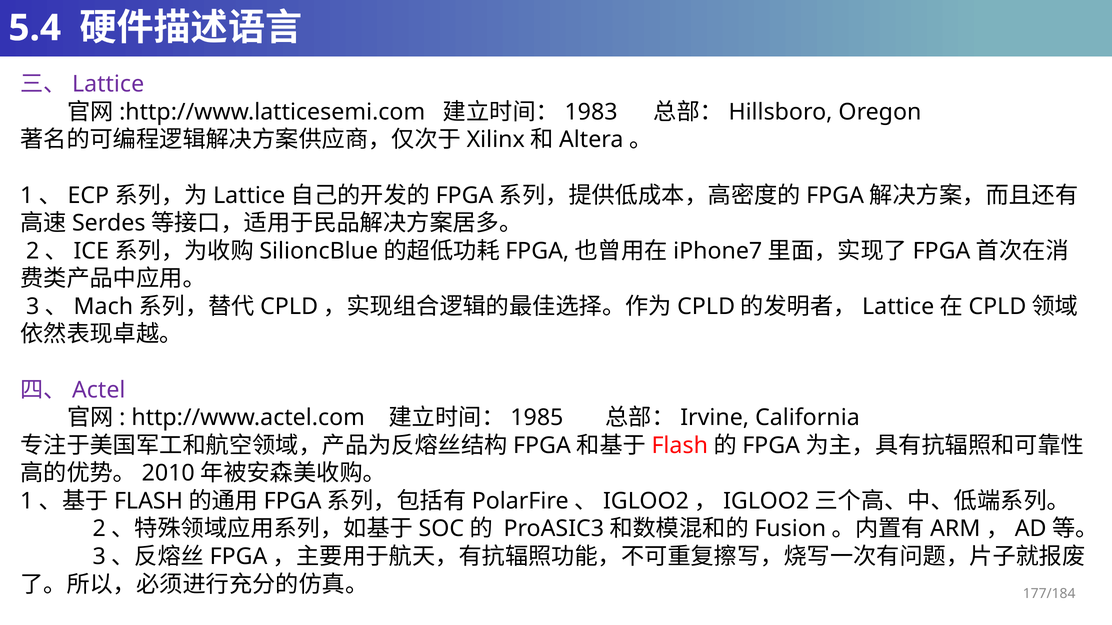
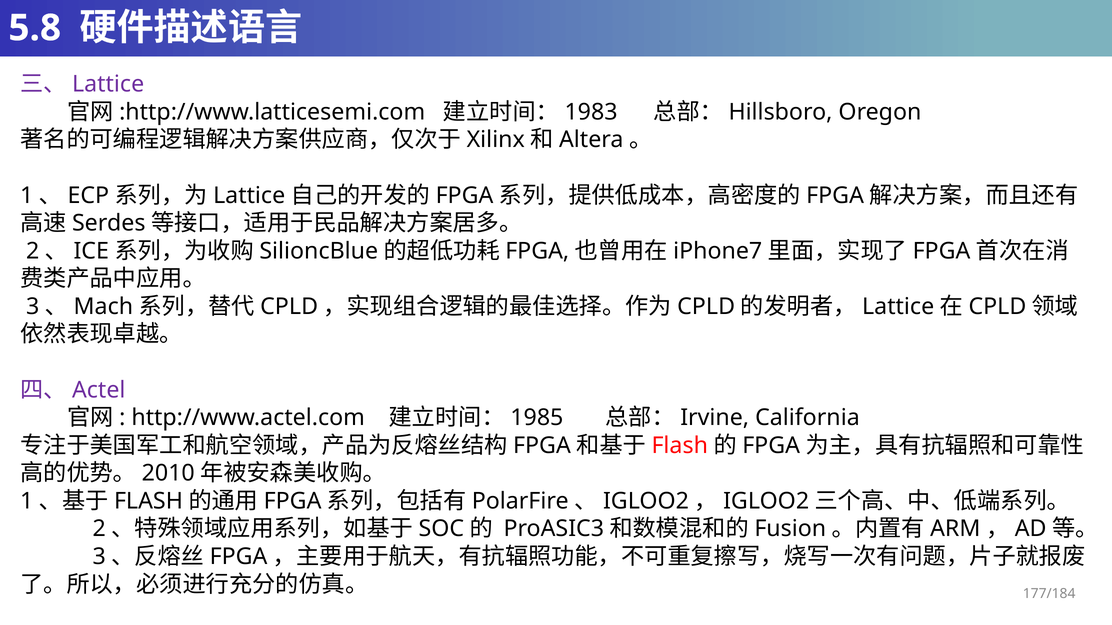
5.4: 5.4 -> 5.8 (35, 28)
